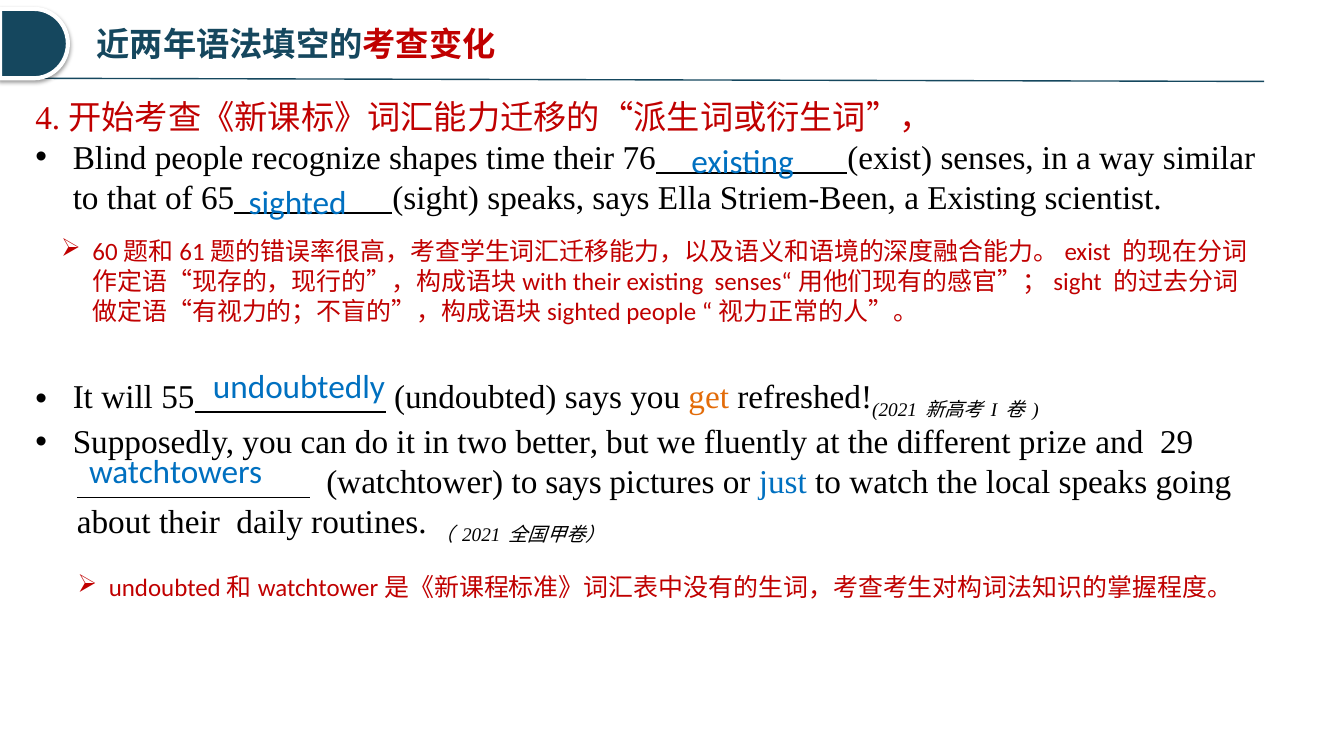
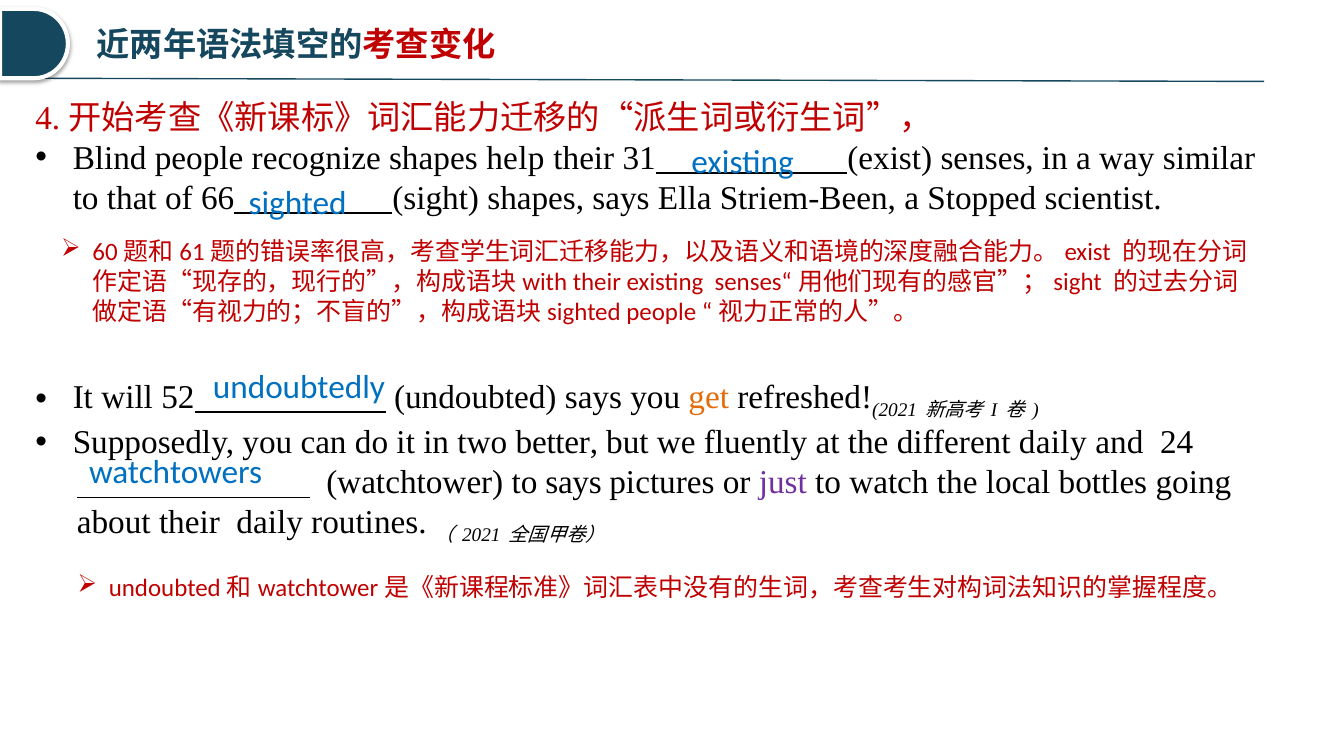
time: time -> help (515, 158)
76: 76 -> 31 (639, 158)
65: 65 -> 66 (218, 198)
sight speaks: speaks -> shapes (536, 198)
a Existing: Existing -> Stopped (982, 198)
55: 55 -> 52 (178, 398)
different prize: prize -> daily (1053, 443)
29: 29 -> 24 (1177, 443)
just colour: blue -> purple (783, 483)
local speaks: speaks -> bottles (1103, 483)
